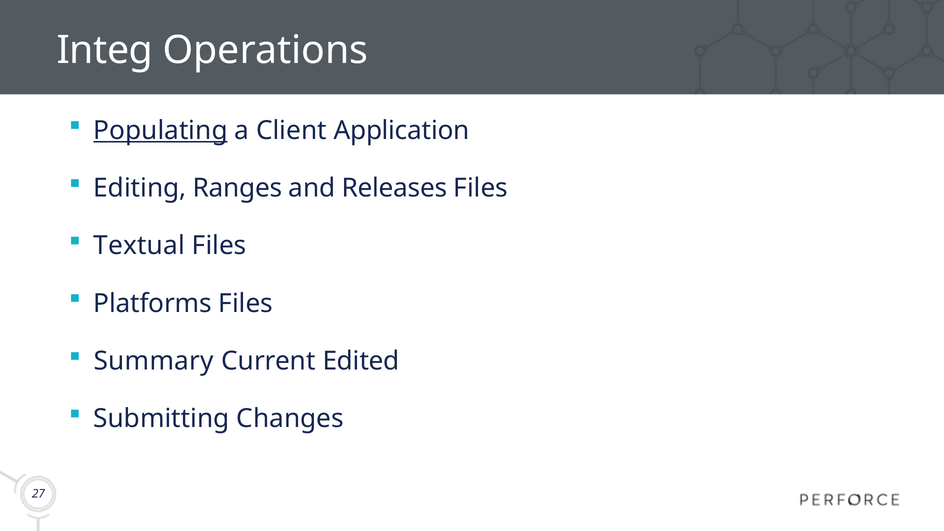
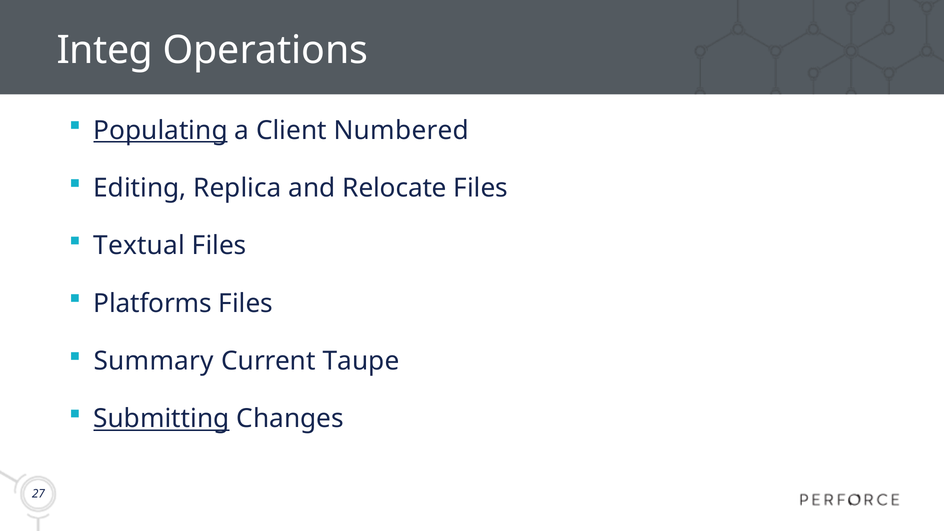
Application: Application -> Numbered (401, 130)
Ranges: Ranges -> Replica (237, 188)
Releases: Releases -> Relocate (395, 188)
Edited: Edited -> Taupe (361, 361)
Submitting underline: none -> present (161, 419)
